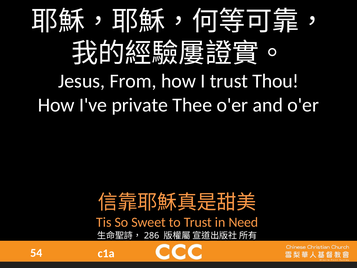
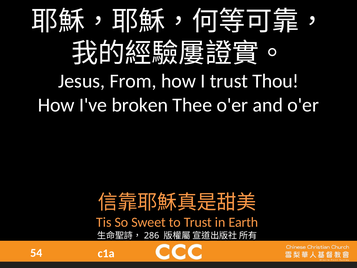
private: private -> broken (140, 105)
Need: Need -> Earth (243, 222)
